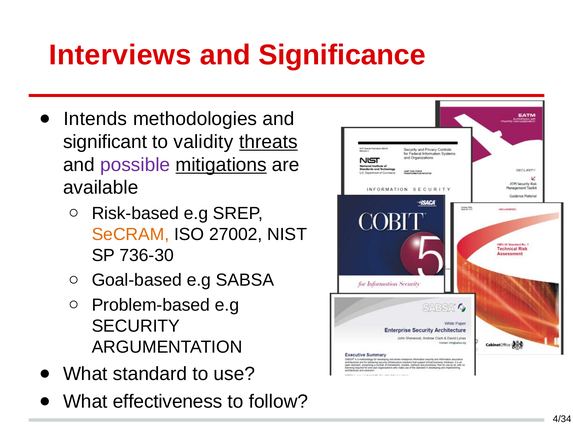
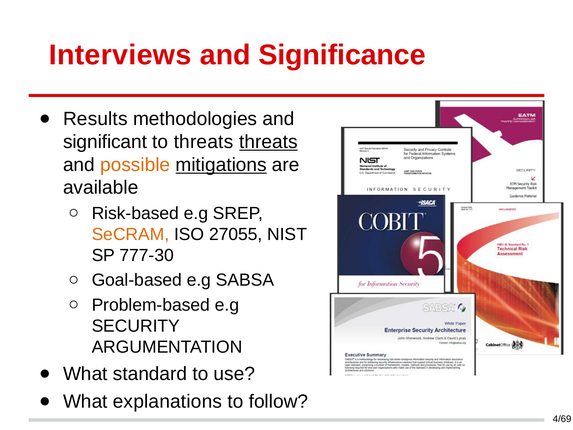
Intends: Intends -> Results (95, 119)
to validity: validity -> threats (204, 142)
possible colour: purple -> orange (135, 165)
27002: 27002 -> 27055 (236, 234)
736-30: 736-30 -> 777-30 (147, 255)
effectiveness: effectiveness -> explanations (167, 401)
4/34: 4/34 -> 4/69 (562, 419)
